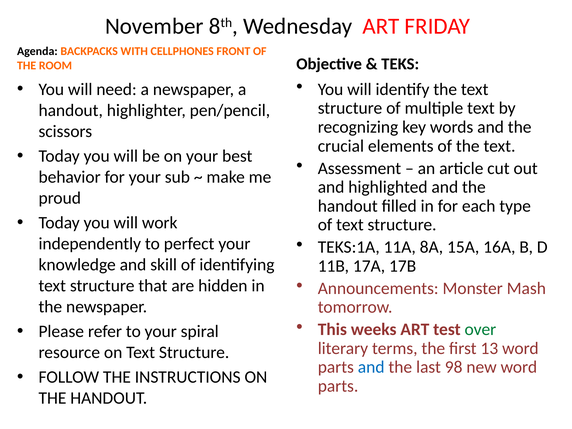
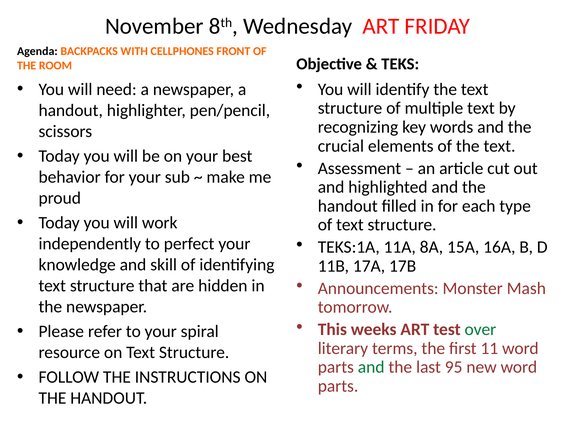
13: 13 -> 11 (489, 348)
and colour: blue -> green (371, 367)
98: 98 -> 95 (454, 367)
